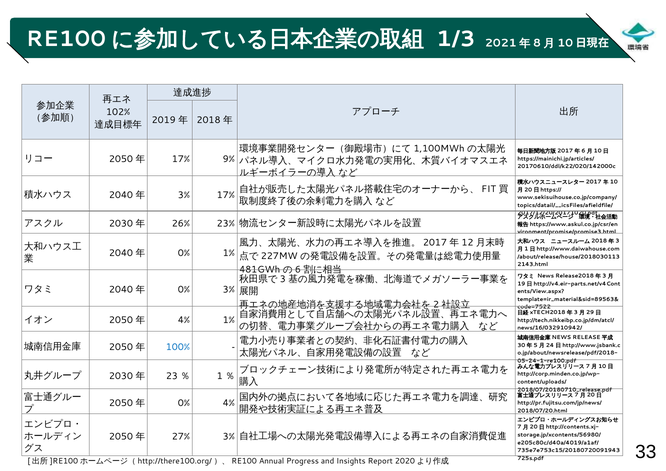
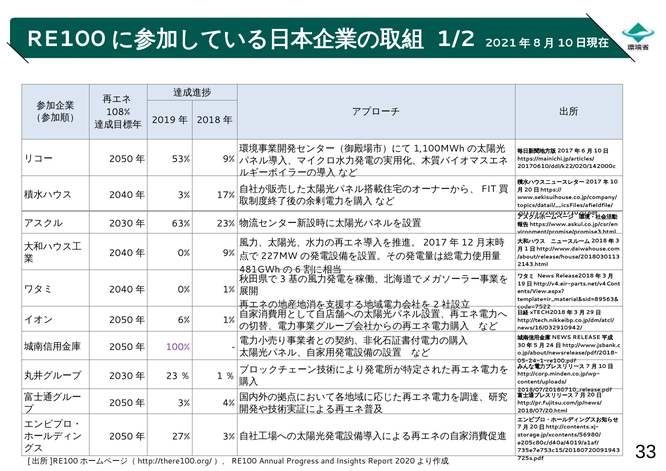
1/3: 1/3 -> 1/2 (456, 39)
102%: 102% -> 108% (118, 112)
17%: 17% -> 53% (181, 159)
26%: 26% -> 63% (181, 224)
0% 1%: 1% -> 9% (229, 253)
0% 3%: 3% -> 1% (229, 289)
4%: 4% -> 6% (184, 320)
100% colour: blue -> purple (178, 347)
0%: 0% -> 3% (184, 403)
